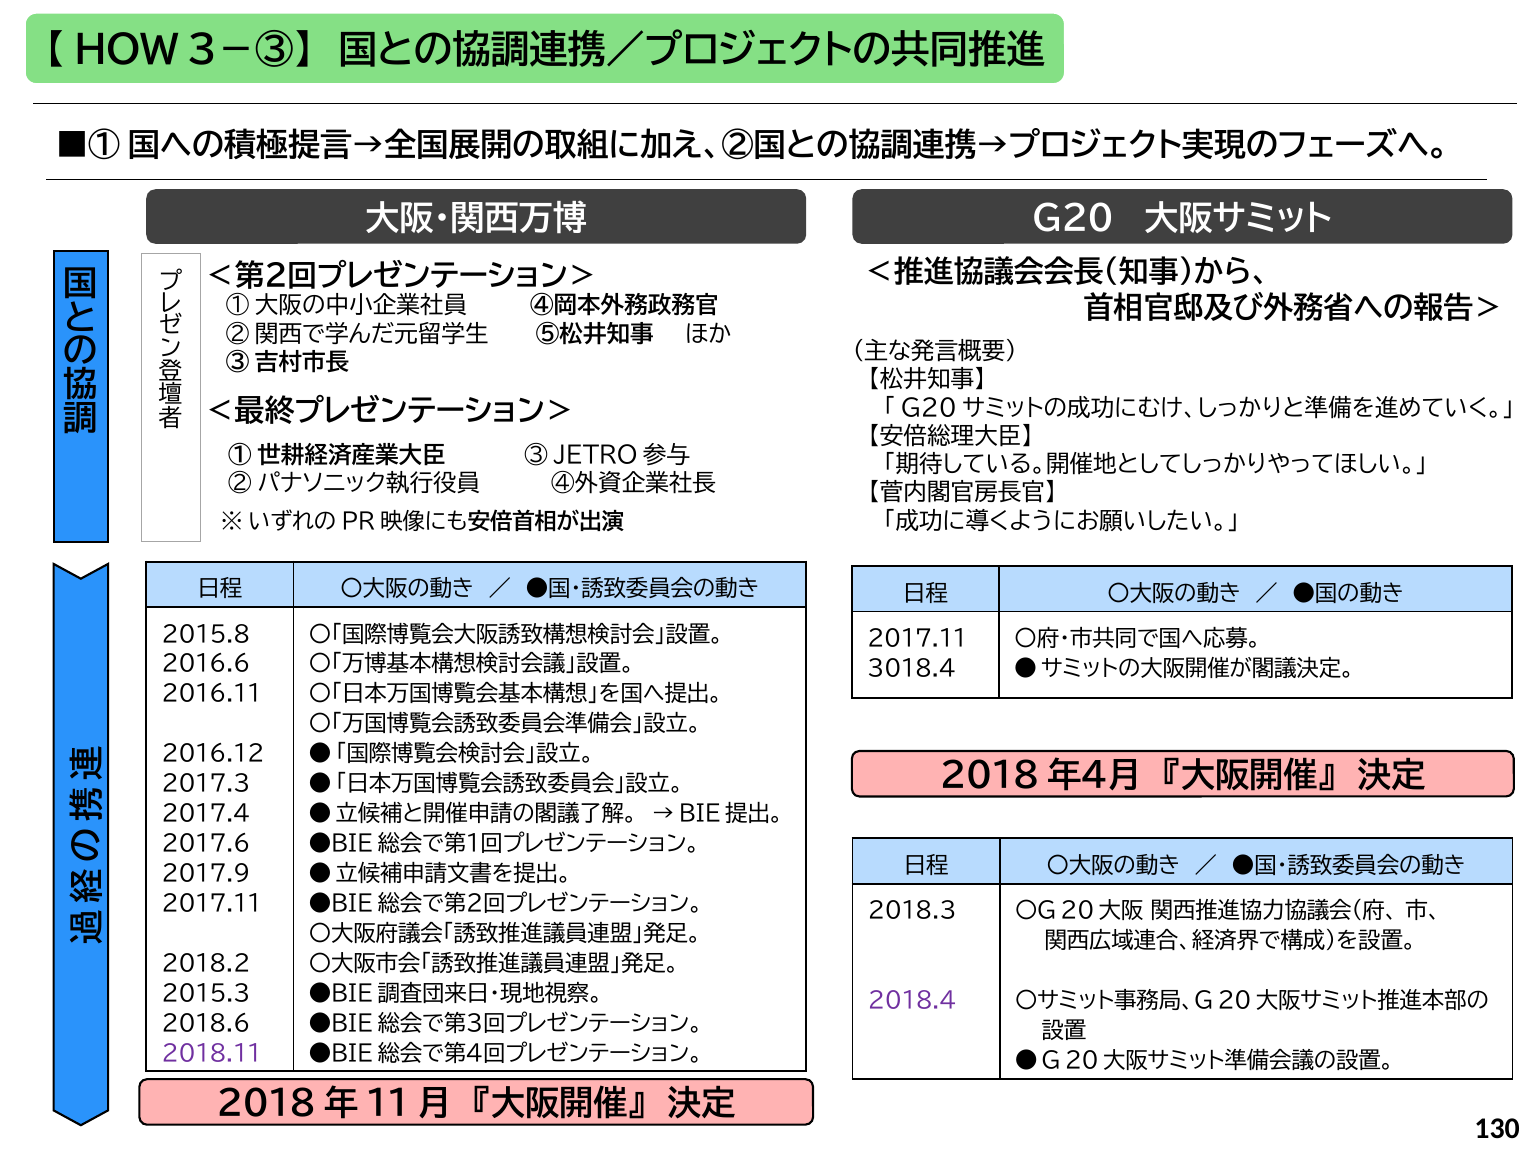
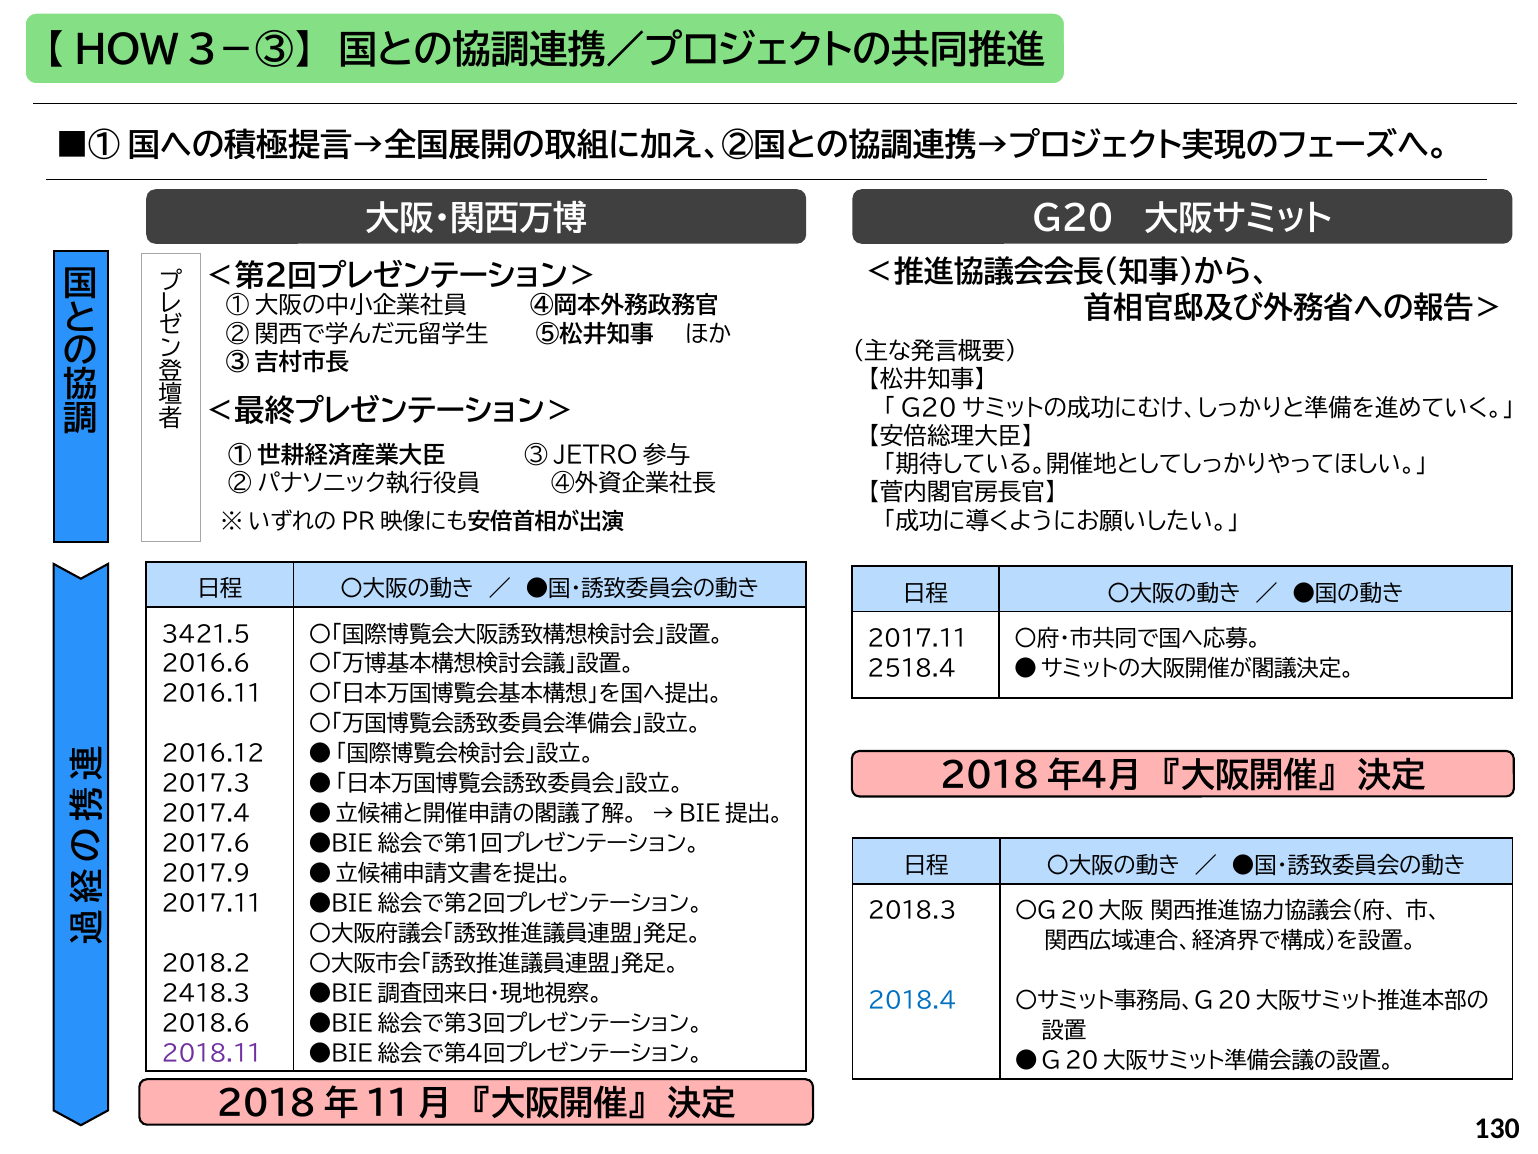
2015.8: 2015.8 -> 3421.5 (206, 634)
3018.4: 3018.4 -> 2518.4 (912, 669)
2015.3: 2015.3 -> 2418.3 (206, 993)
2018.4 colour: purple -> blue (912, 1001)
